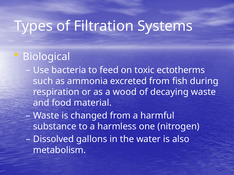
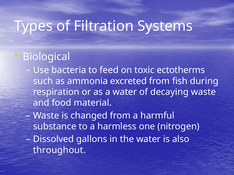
a wood: wood -> water (125, 92)
metabolism: metabolism -> throughout (59, 150)
